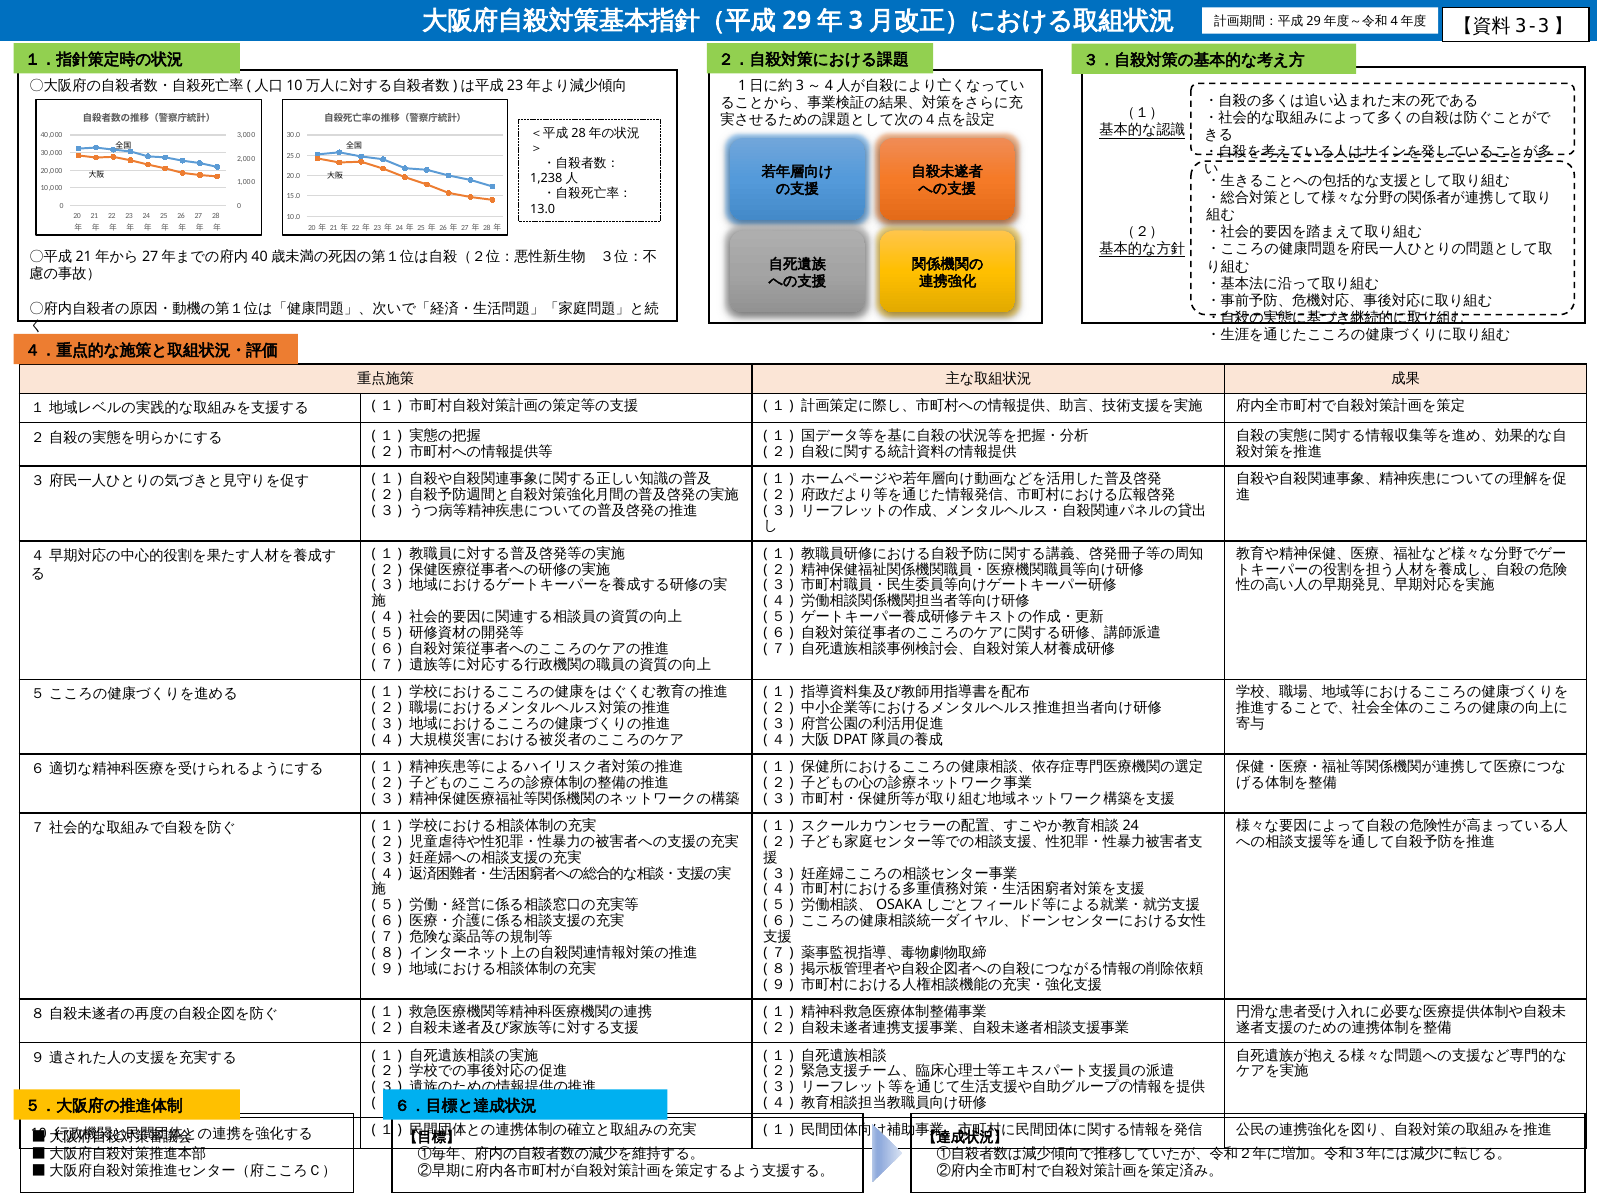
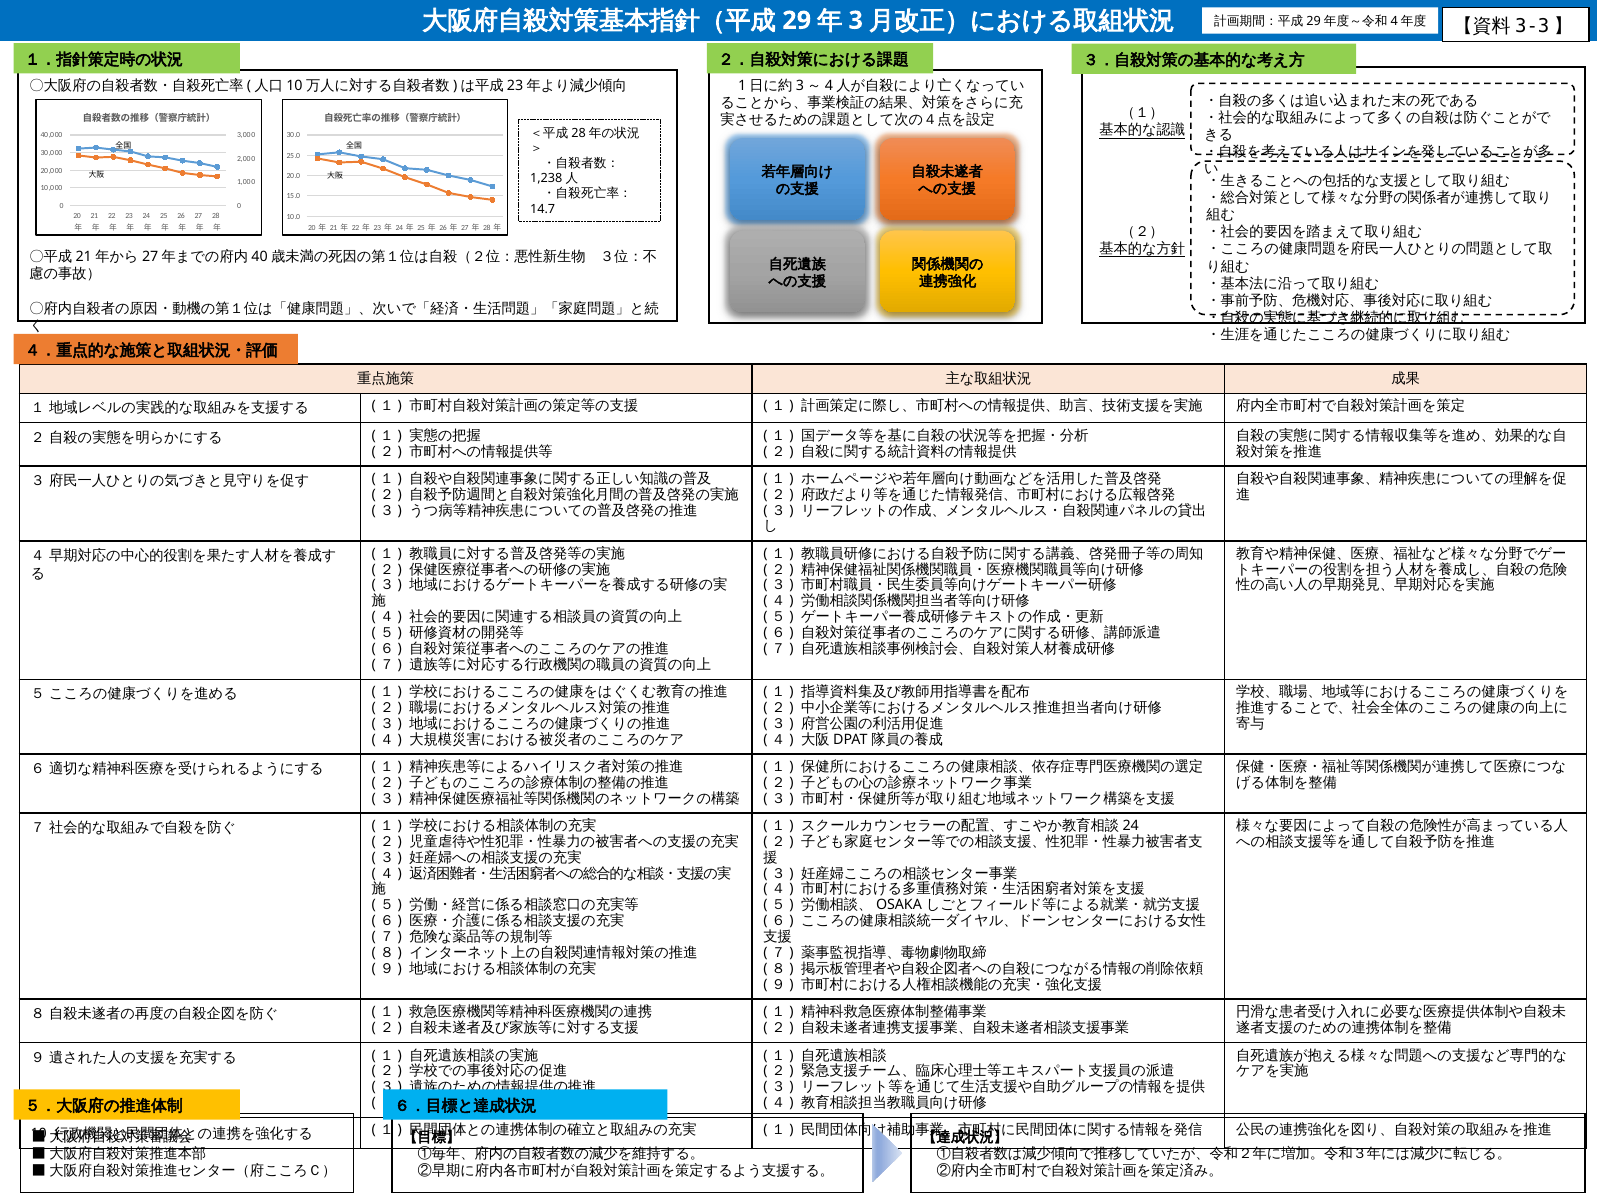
13.0: 13.0 -> 14.7 (543, 209)
